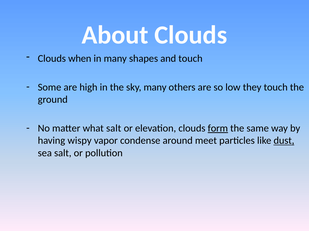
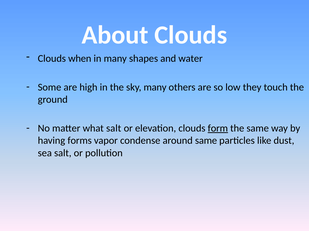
and touch: touch -> water (191, 59)
wispy: wispy -> forms (80, 141)
around meet: meet -> same (206, 141)
dust underline: present -> none (284, 141)
